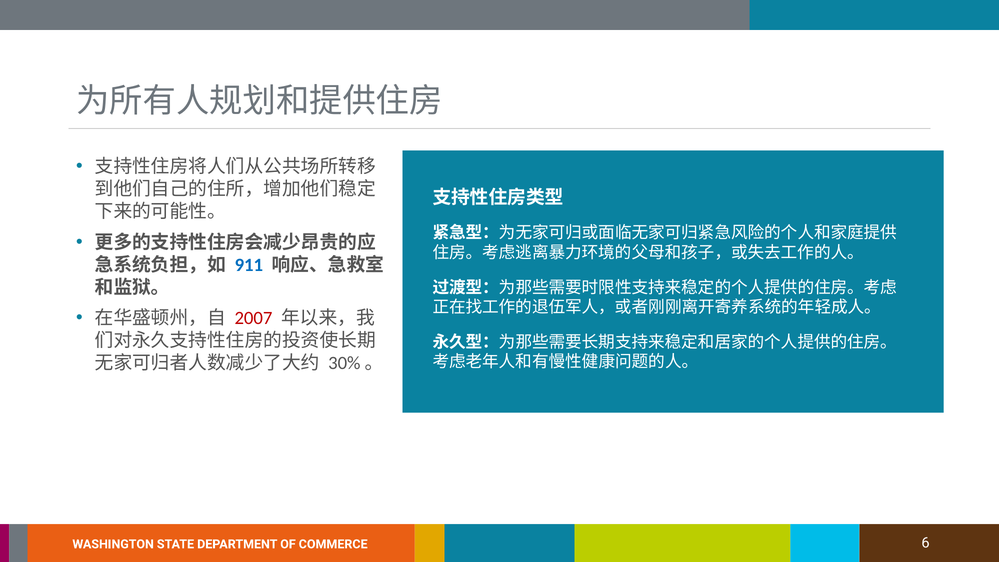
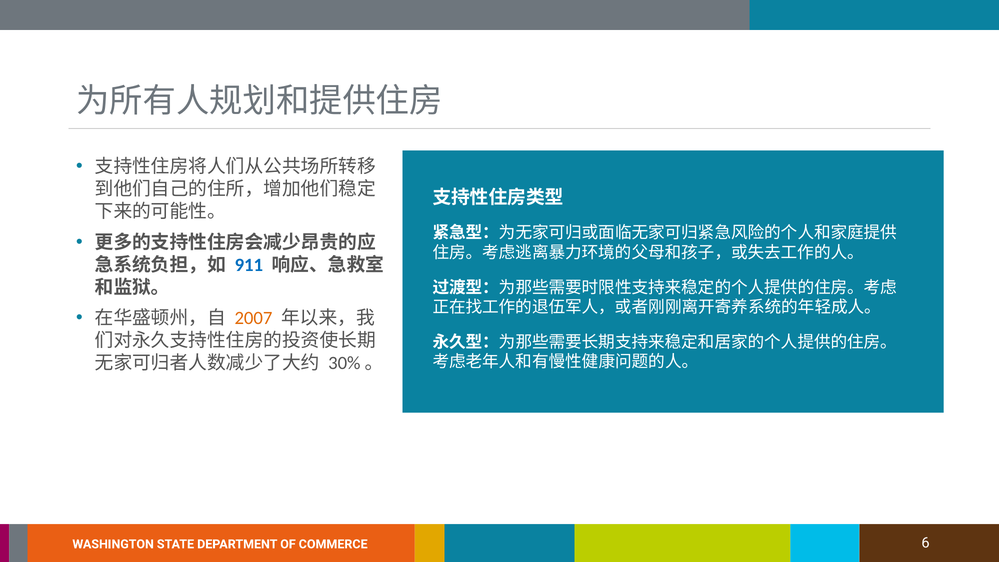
2007 colour: red -> orange (253, 318)
